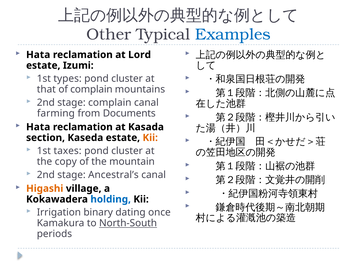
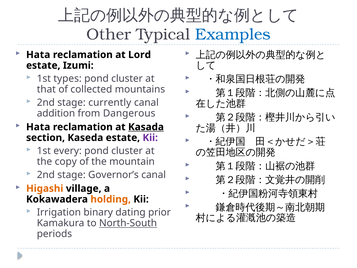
of complain: complain -> collected (91, 89)
stage complain: complain -> currently (110, 102)
farming: farming -> addition (56, 113)
Documents: Documents -> Dangerous (129, 113)
Kasada underline: none -> present (146, 127)
Kii colour: orange -> purple (150, 138)
taxes: taxes -> every (68, 151)
Ancestral’s: Ancestral’s -> Governor’s (113, 175)
holding colour: blue -> orange (111, 199)
once: once -> prior (159, 212)
